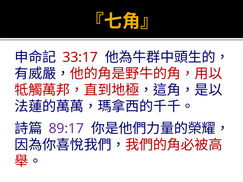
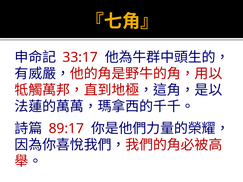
89:17 colour: purple -> red (66, 129)
